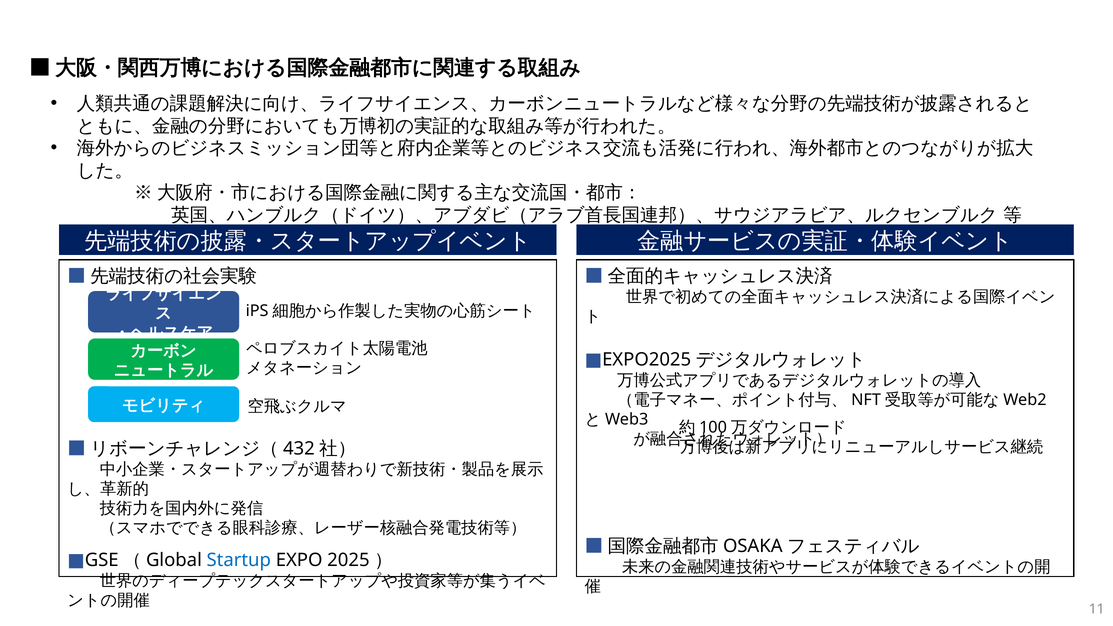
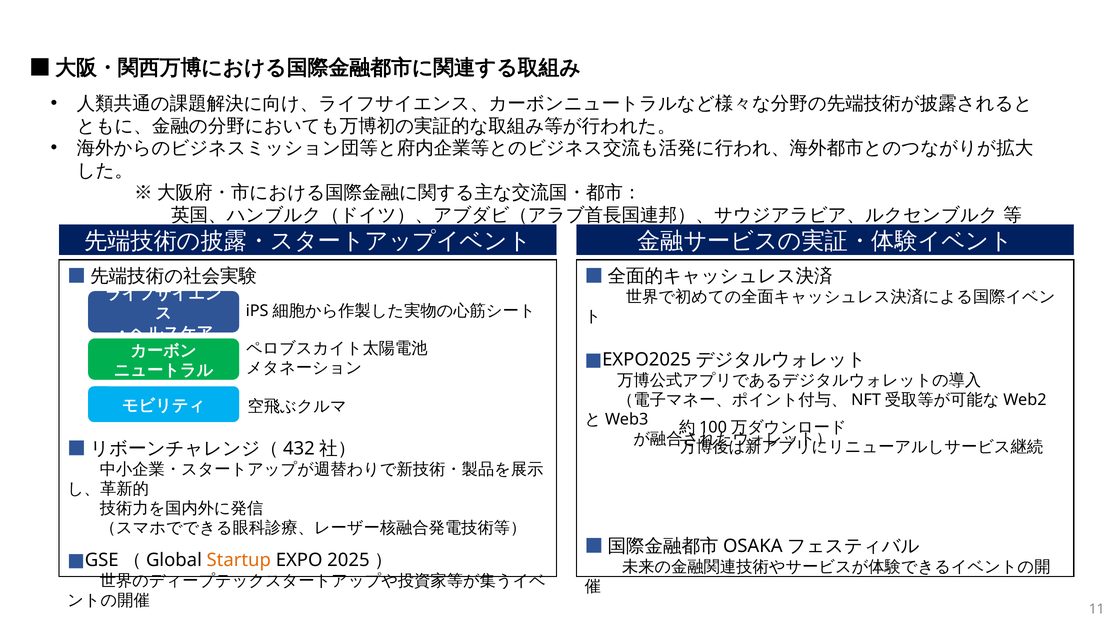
Startup colour: blue -> orange (239, 560)
